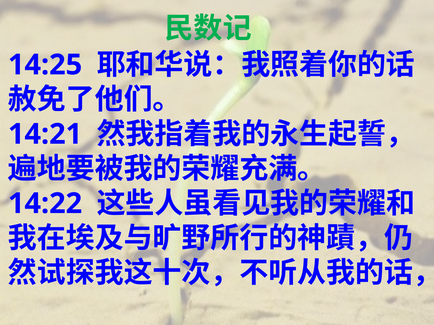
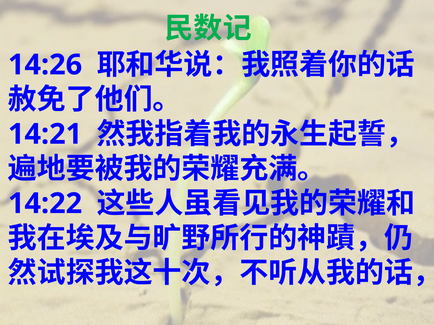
14:25: 14:25 -> 14:26 (45, 65)
